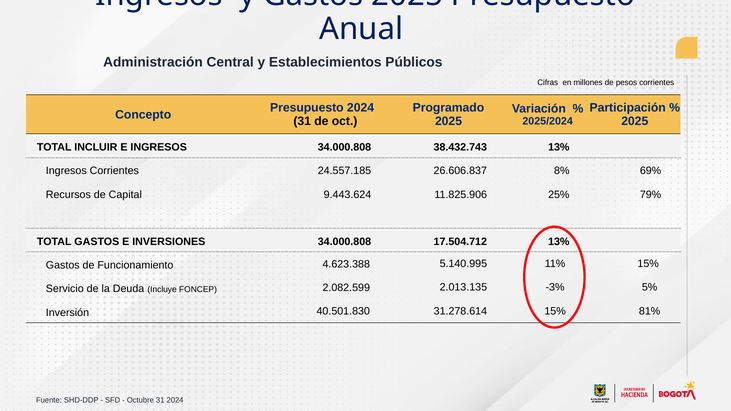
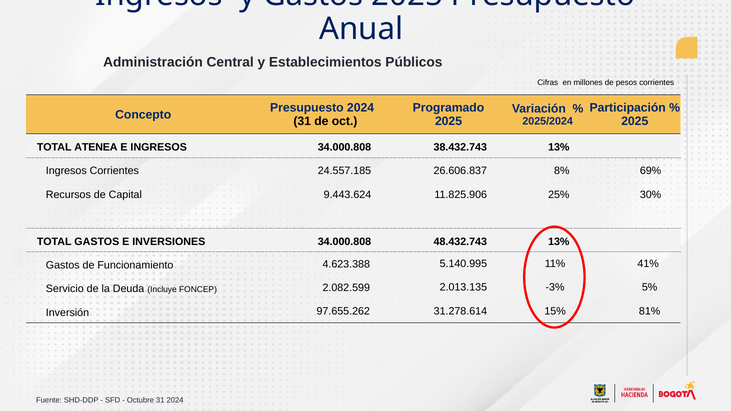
INCLUIR: INCLUIR -> ATENEA (96, 147)
79%: 79% -> 30% (651, 195)
17.504.712: 17.504.712 -> 48.432.743 (460, 242)
11% 15%: 15% -> 41% (648, 264)
40.501.830: 40.501.830 -> 97.655.262 (343, 311)
